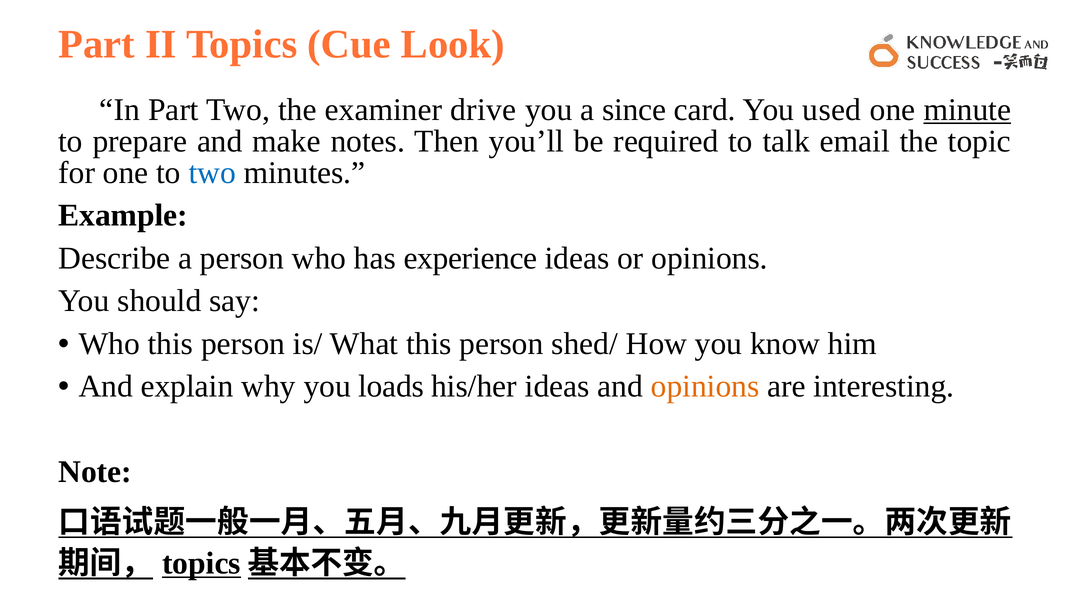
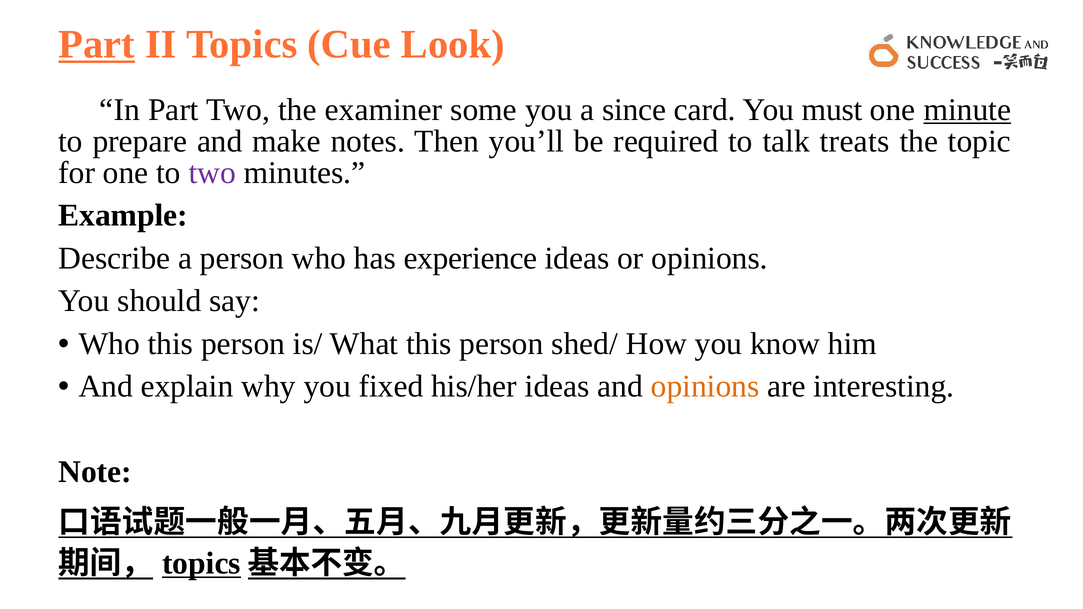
Part underline: none -> present (97, 44)
drive: drive -> some (484, 110)
used: used -> must (832, 110)
email: email -> treats (855, 141)
two colour: blue -> purple (212, 173)
loads: loads -> fixed (391, 386)
